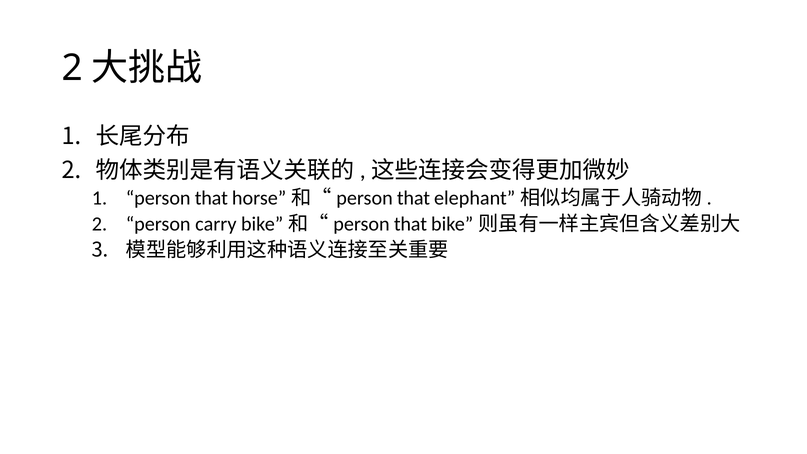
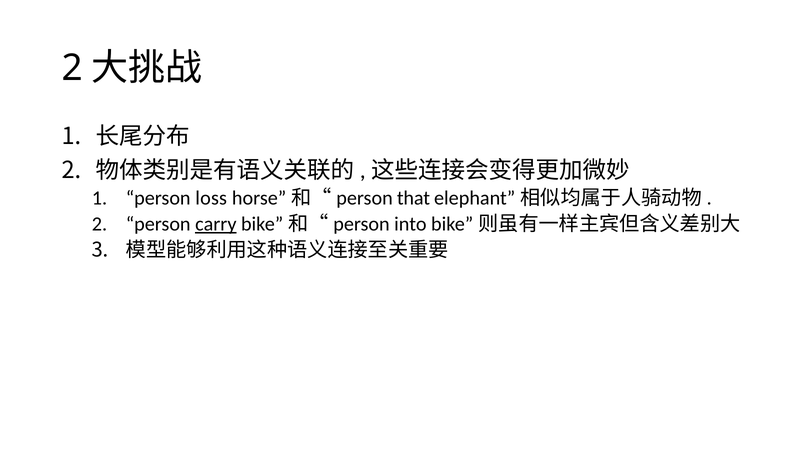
person that: that -> loss (211, 198)
carry underline: none -> present (216, 224)
that: that -> into (410, 224)
